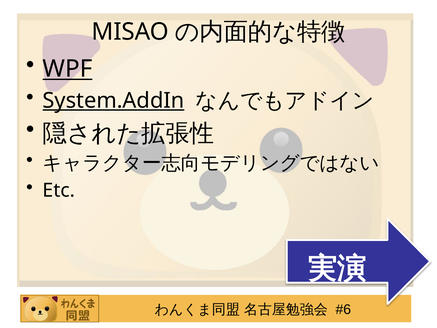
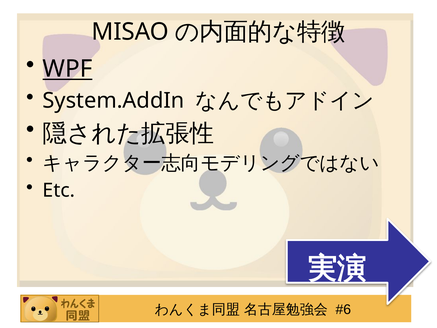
System.AddIn underline: present -> none (113, 101)
